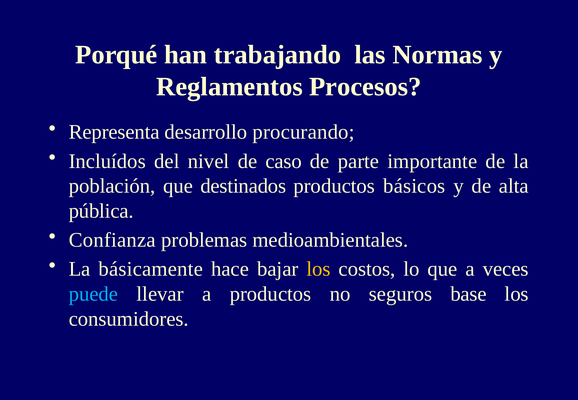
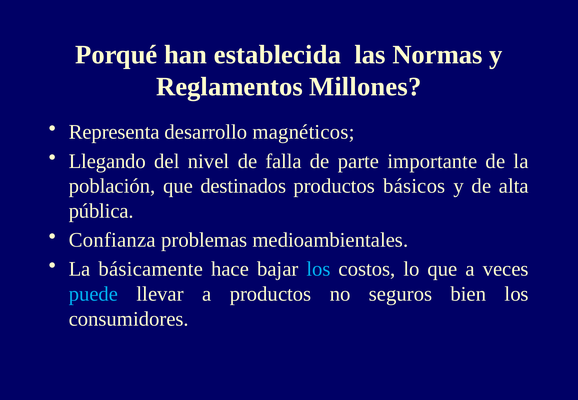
trabajando: trabajando -> establecida (277, 55)
Procesos: Procesos -> Millones (365, 87)
procurando: procurando -> magnéticos (304, 132)
Incluídos: Incluídos -> Llegando (107, 161)
caso: caso -> falla (284, 161)
los colour: yellow -> light blue (318, 269)
base: base -> bien (468, 294)
